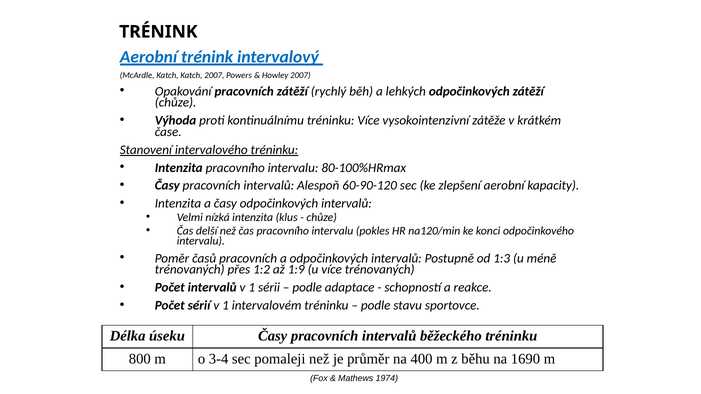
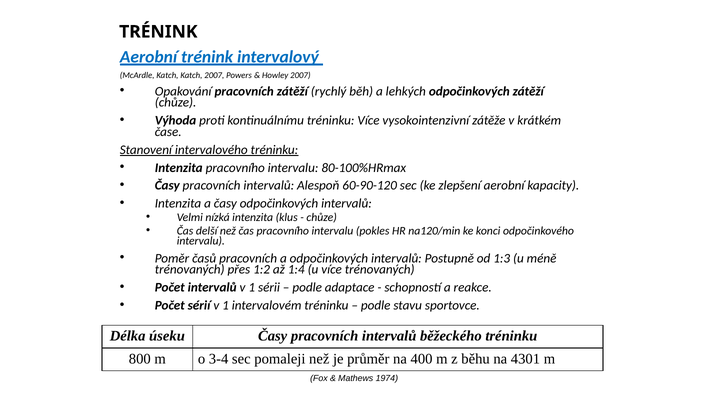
1:9: 1:9 -> 1:4 (296, 270)
1690: 1690 -> 4301 (525, 359)
